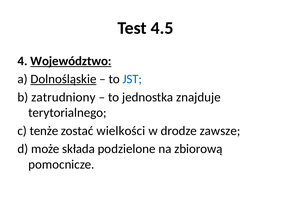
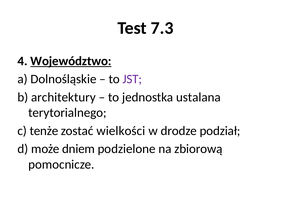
4.5: 4.5 -> 7.3 (162, 28)
Dolnośląskie underline: present -> none (63, 79)
JST colour: blue -> purple (132, 79)
zatrudniony: zatrudniony -> architektury (63, 97)
znajduje: znajduje -> ustalana (198, 97)
zawsze: zawsze -> podział (220, 131)
składa: składa -> dniem (79, 149)
